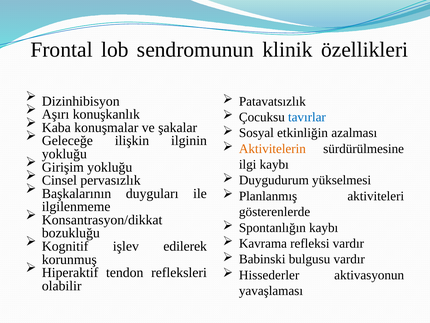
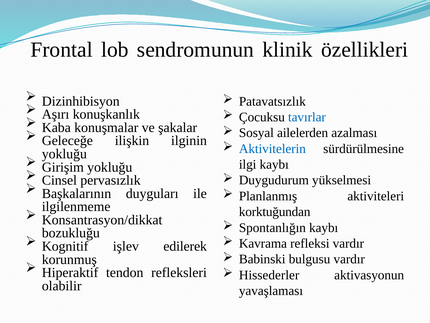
etkinliğin: etkinliğin -> ailelerden (303, 133)
Aktivitelerin colour: orange -> blue (272, 149)
gösterenlerde: gösterenlerde -> korktuğundan (275, 212)
